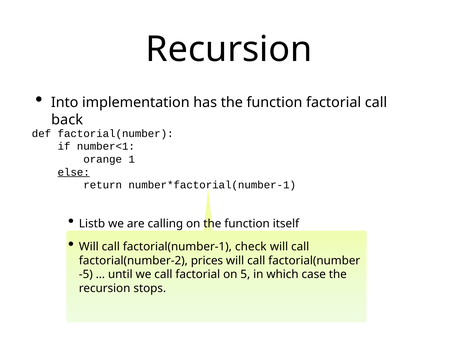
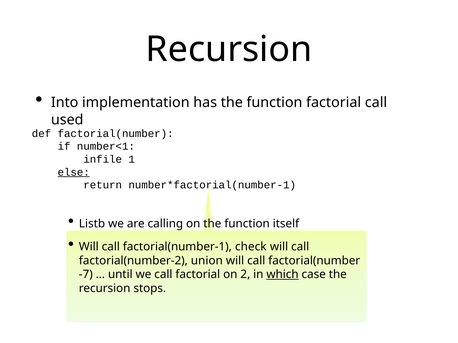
back: back -> used (67, 120)
orange: orange -> infile (103, 160)
prices: prices -> union (207, 261)
-5: -5 -> -7 (86, 275)
5: 5 -> 2 (245, 275)
which underline: none -> present (282, 275)
